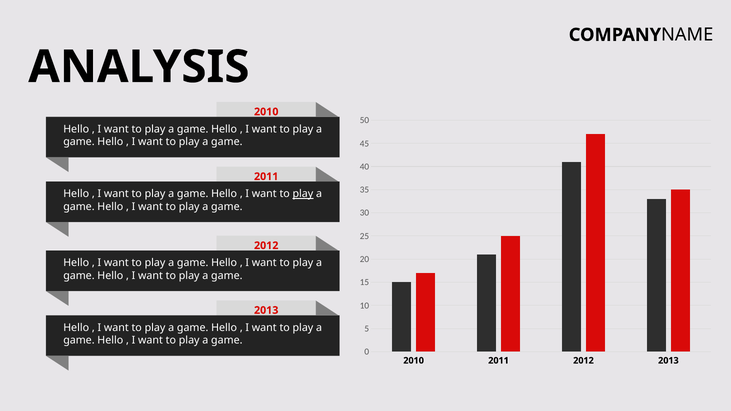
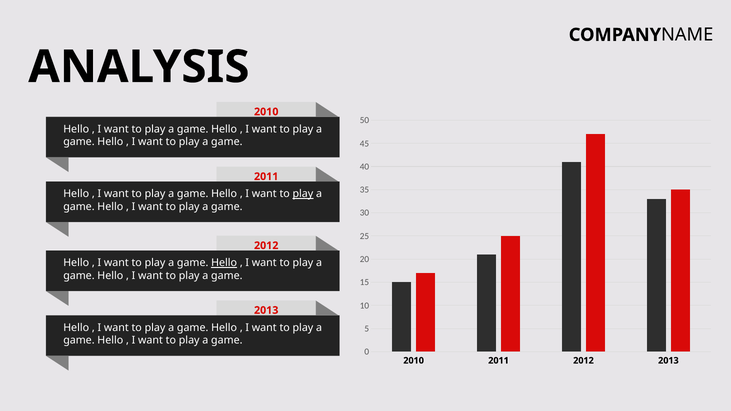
Hello underline: none -> present (224, 263)
